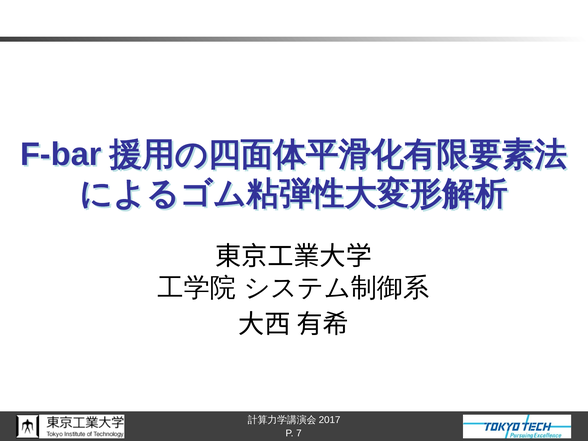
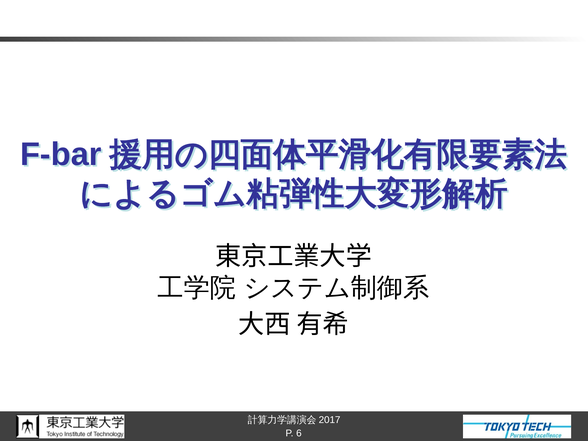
7: 7 -> 6 (299, 433)
